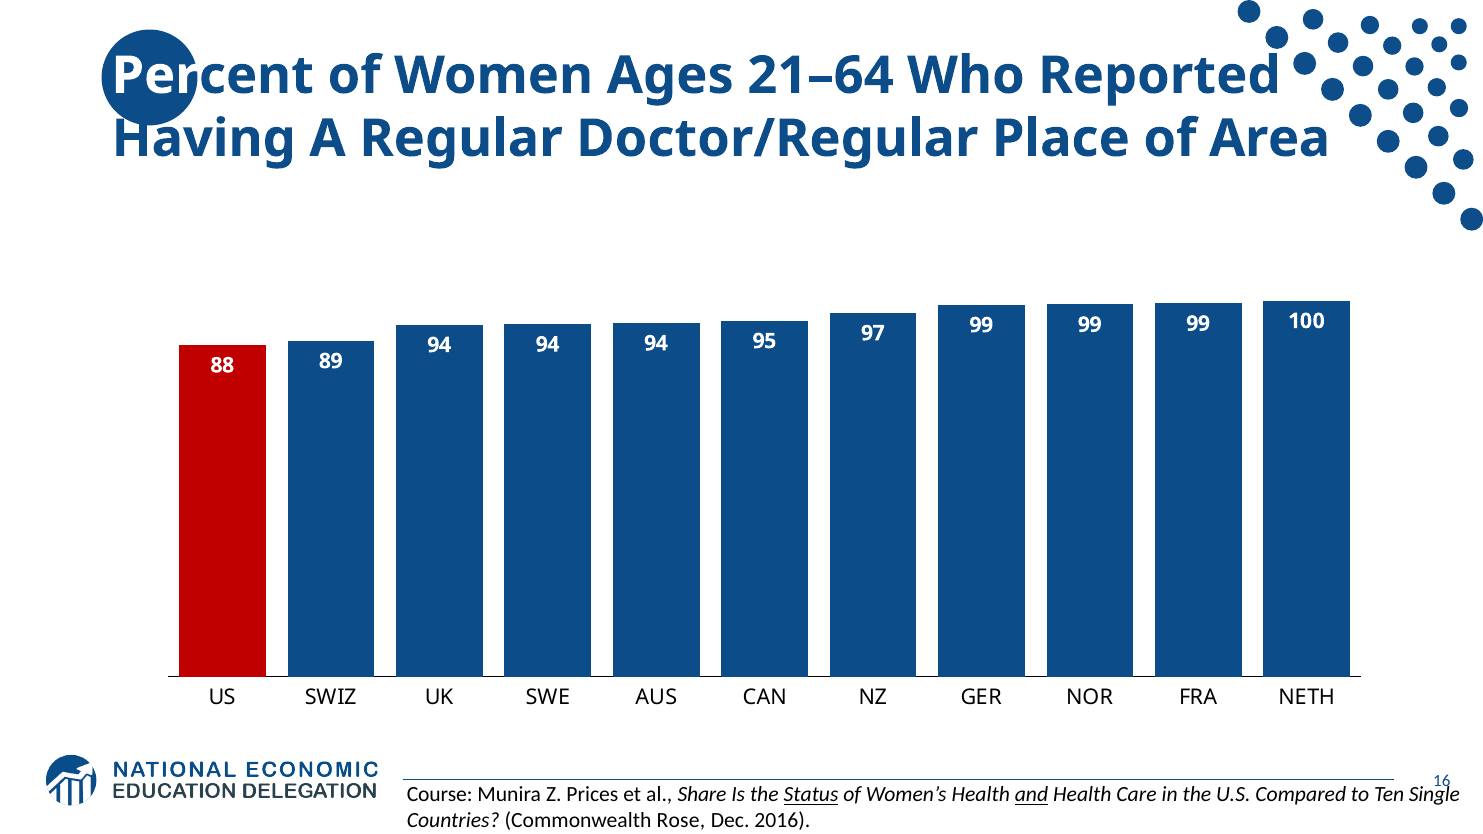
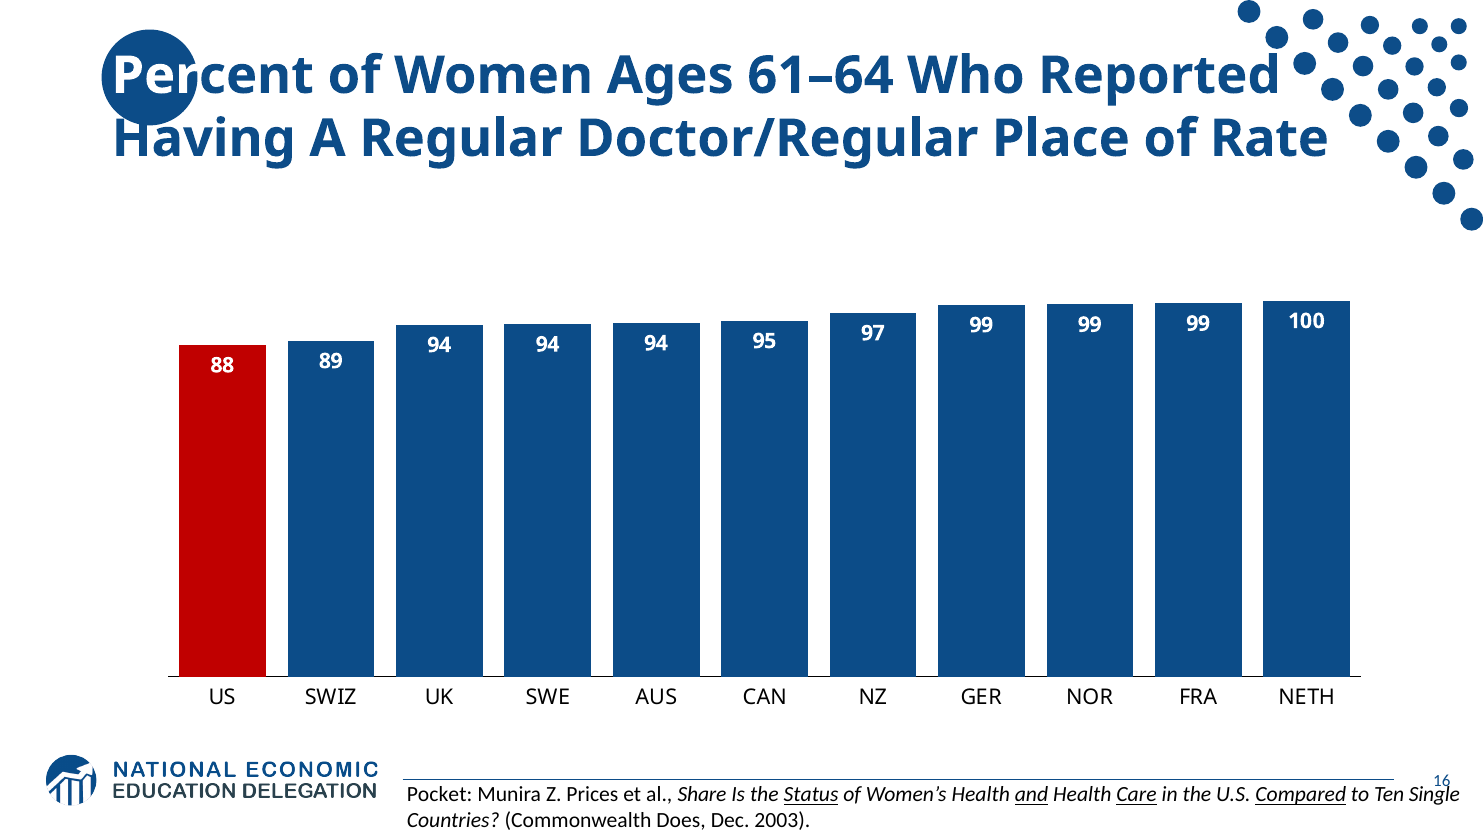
21–64: 21–64 -> 61–64 (821, 76)
Area: Area -> Rate (1270, 139)
Course: Course -> Pocket (440, 795)
Care underline: none -> present (1136, 795)
Compared underline: none -> present (1301, 795)
Rose: Rose -> Does (681, 821)
2016: 2016 -> 2003 (782, 821)
